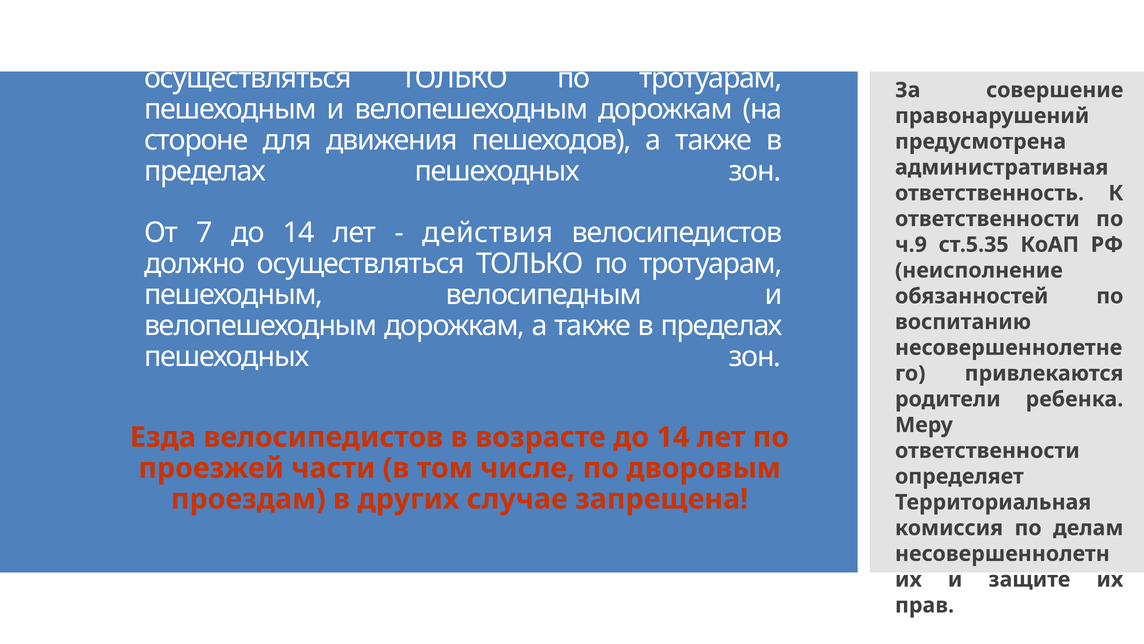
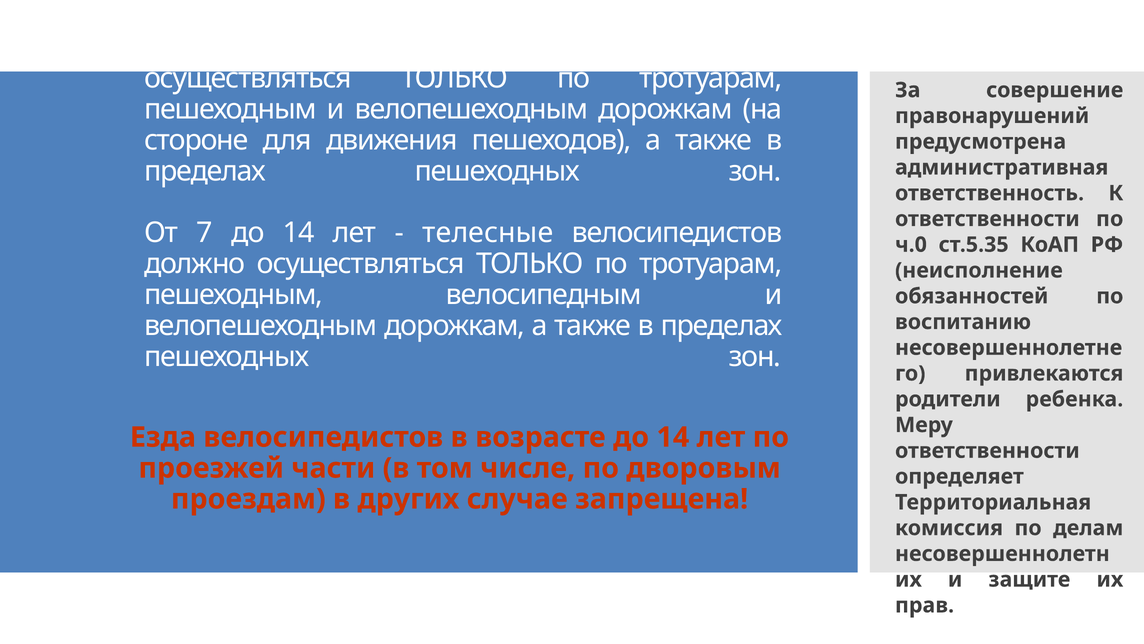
действия: действия -> телесные (488, 233)
ч.9: ч.9 -> ч.0 (911, 245)
